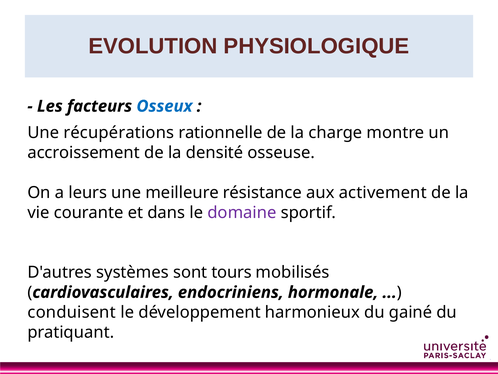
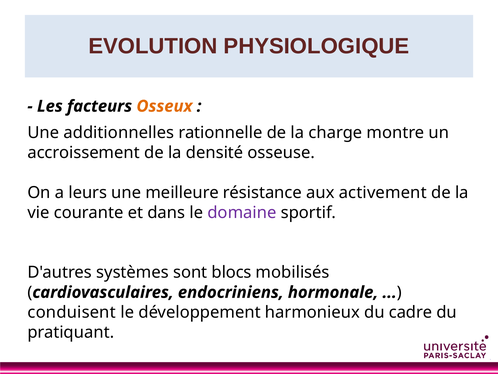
Osseux colour: blue -> orange (164, 106)
récupérations: récupérations -> additionnelles (119, 133)
tours: tours -> blocs (232, 272)
gainé: gainé -> cadre (411, 312)
